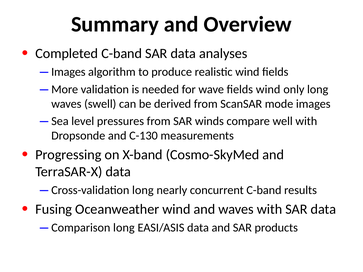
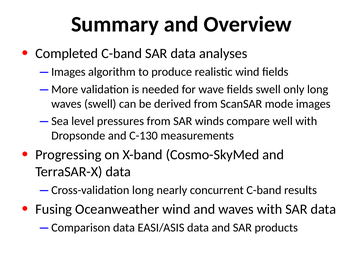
fields wind: wind -> swell (268, 89)
Comparison long: long -> data (124, 228)
